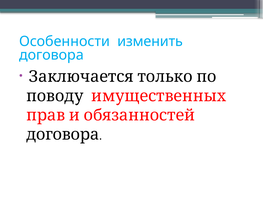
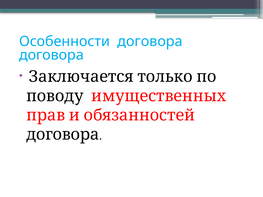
Особенности изменить: изменить -> договора (150, 41)
